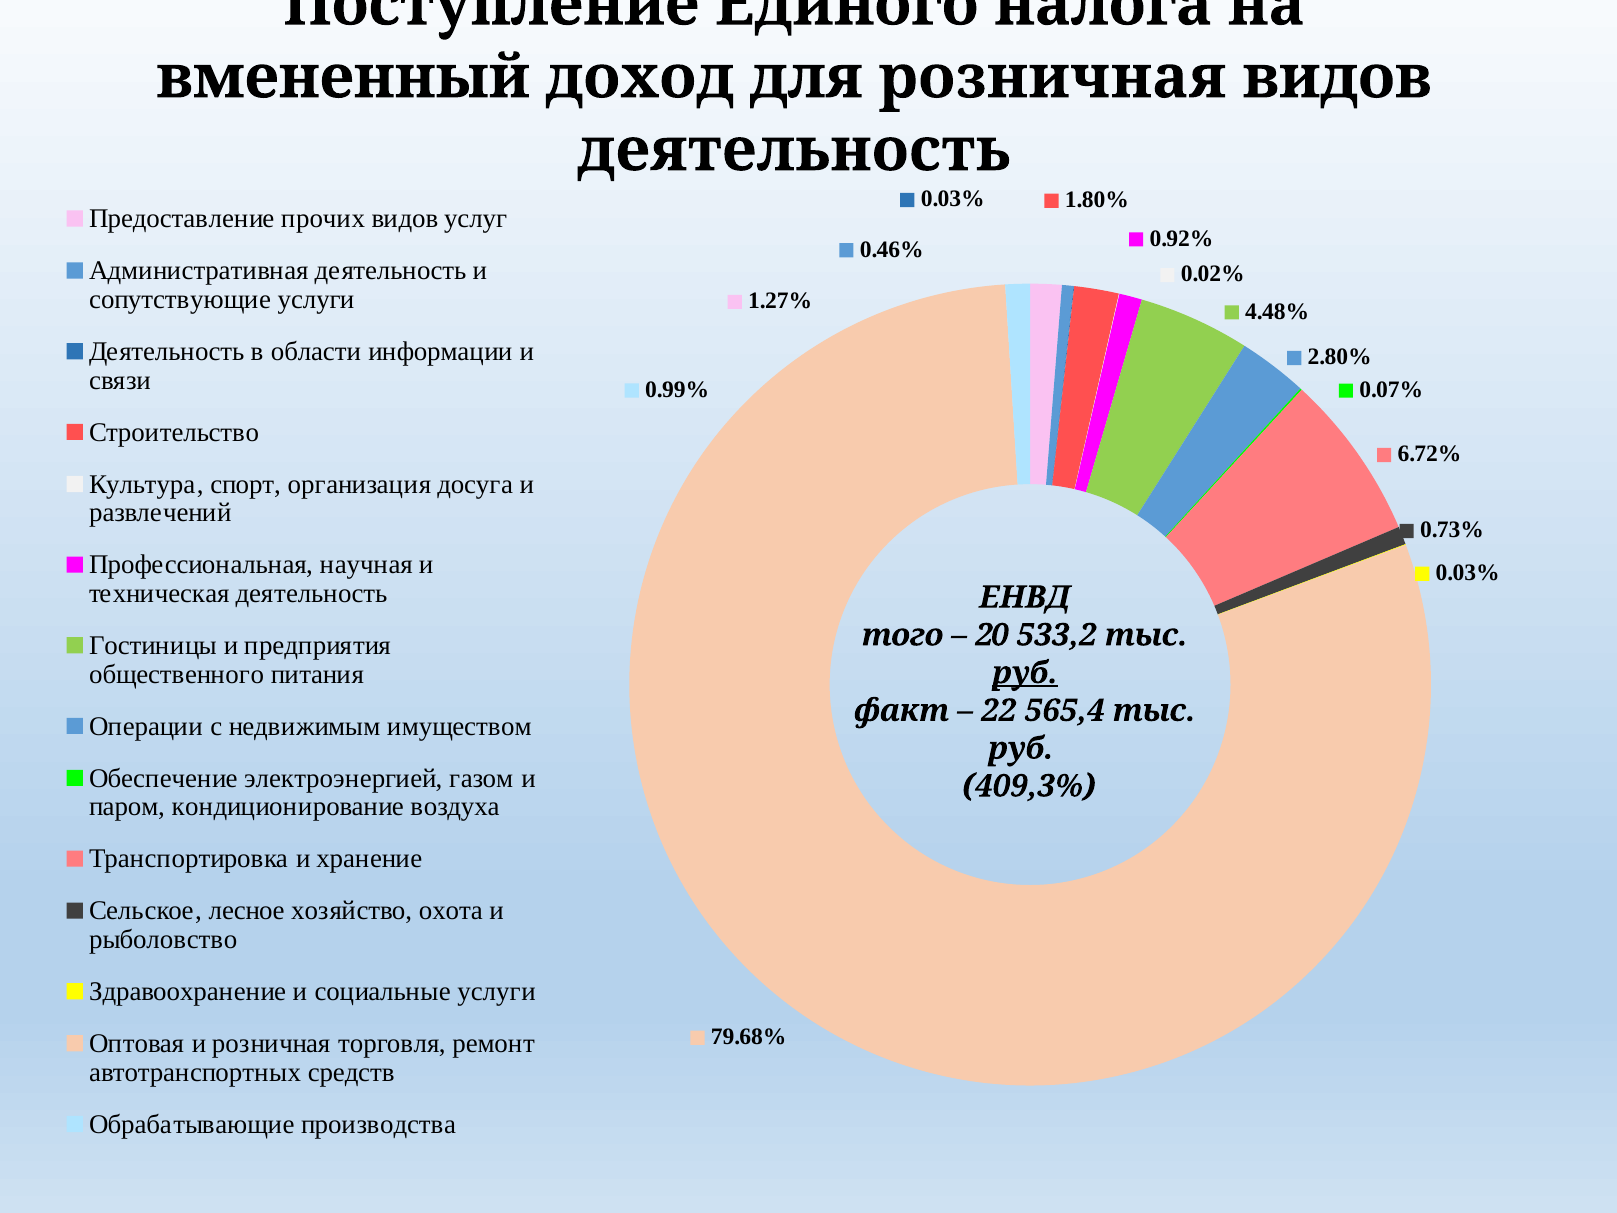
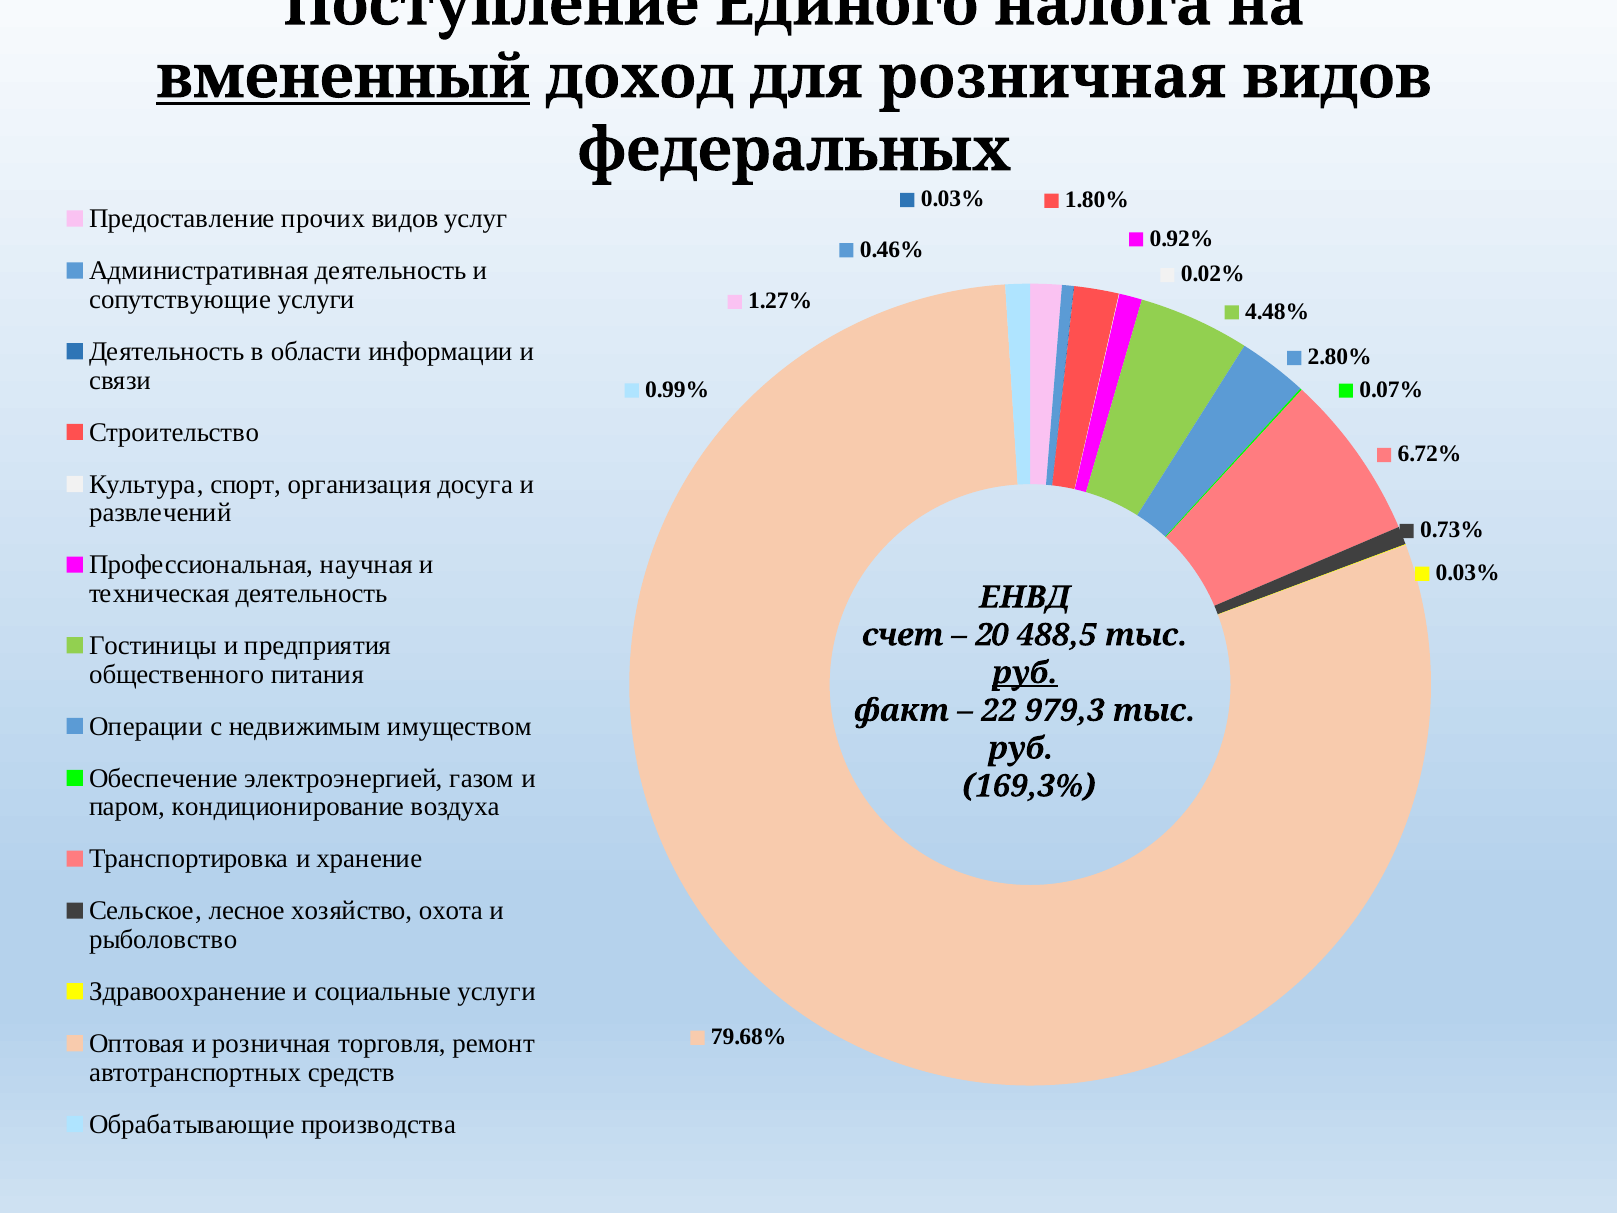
вмененный underline: none -> present (343, 77)
деятельность: деятельность -> федеральных (794, 150)
того: того -> счет (903, 635)
533,2: 533,2 -> 488,5 (1057, 635)
565,4: 565,4 -> 979,3 (1065, 710)
409,3%: 409,3% -> 169,3% (1029, 786)
